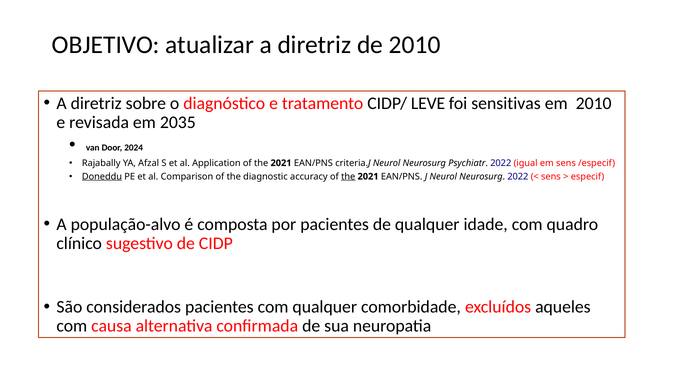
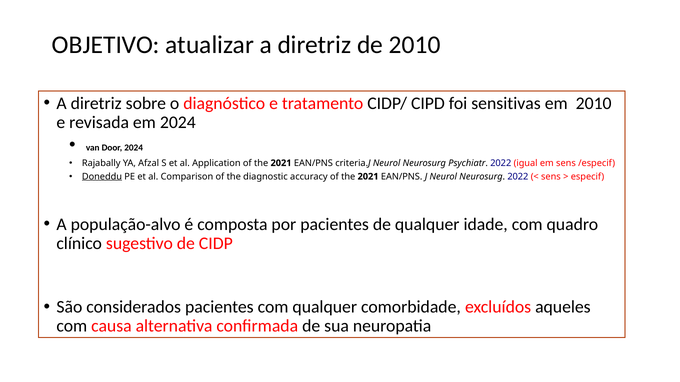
LEVE: LEVE -> CIPD (428, 103)
em 2035: 2035 -> 2024 (178, 122)
the underline: present -> none (348, 177)
